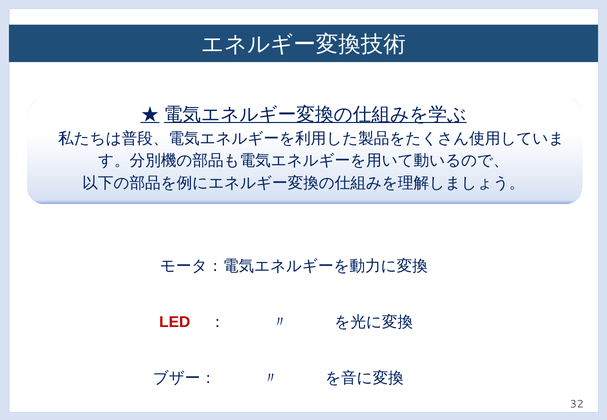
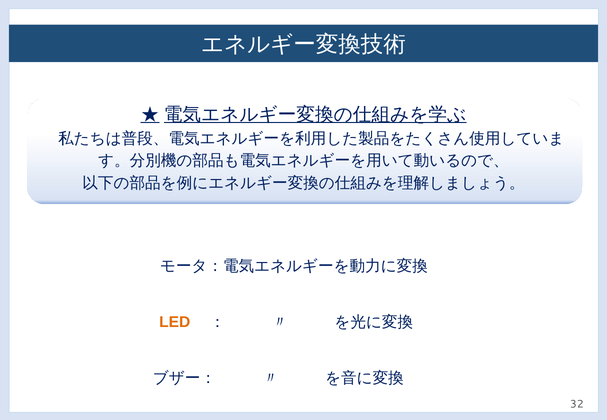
LED colour: red -> orange (175, 322)
